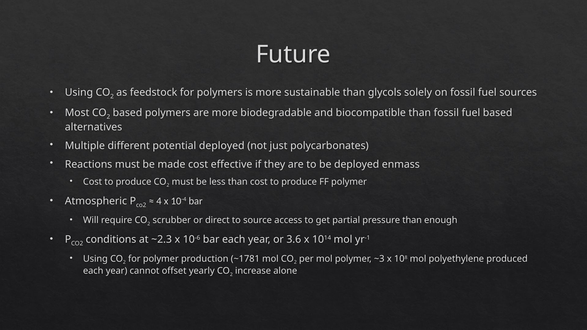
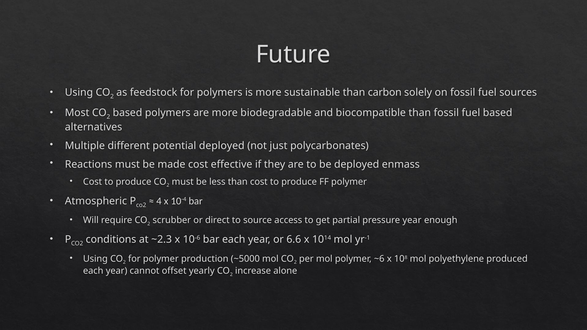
glycols: glycols -> carbon (385, 93)
pressure than: than -> year (412, 220)
3.6: 3.6 -> 6.6 (294, 240)
~1781: ~1781 -> ~5000 (245, 259)
~3: ~3 -> ~6 (379, 259)
